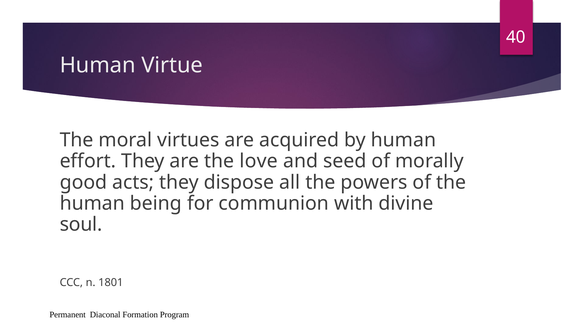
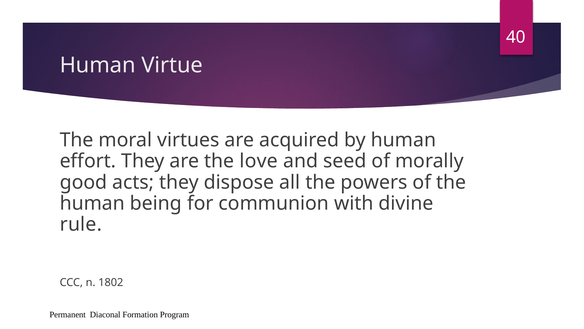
soul: soul -> rule (81, 224)
1801: 1801 -> 1802 (111, 282)
